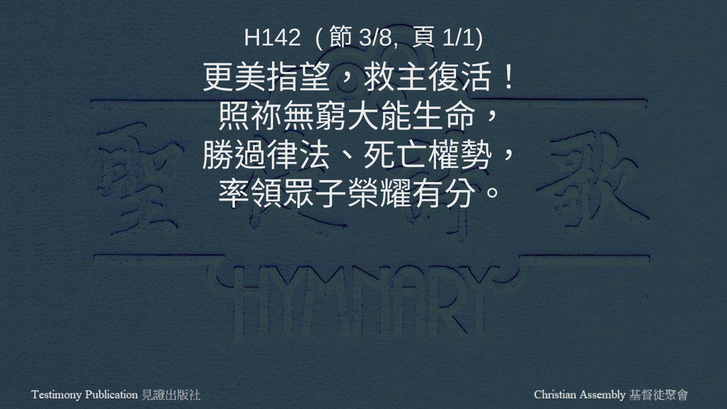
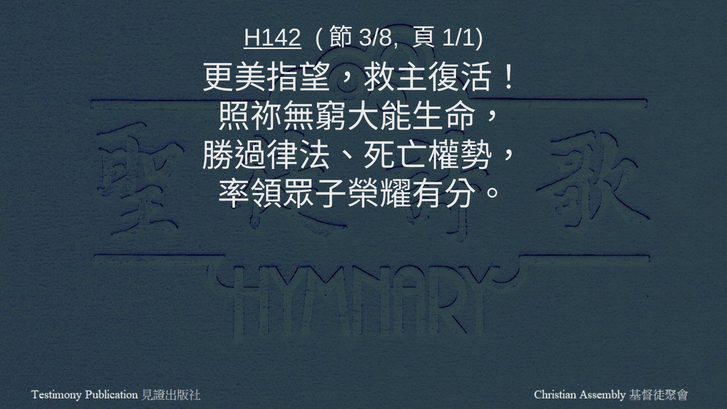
H142 underline: none -> present (272, 38)
